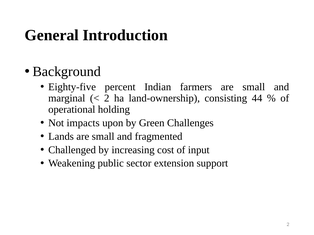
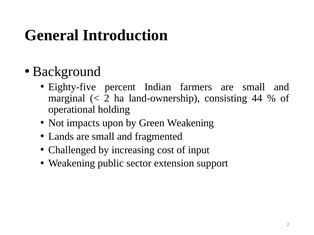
Green Challenges: Challenges -> Weakening (190, 123)
